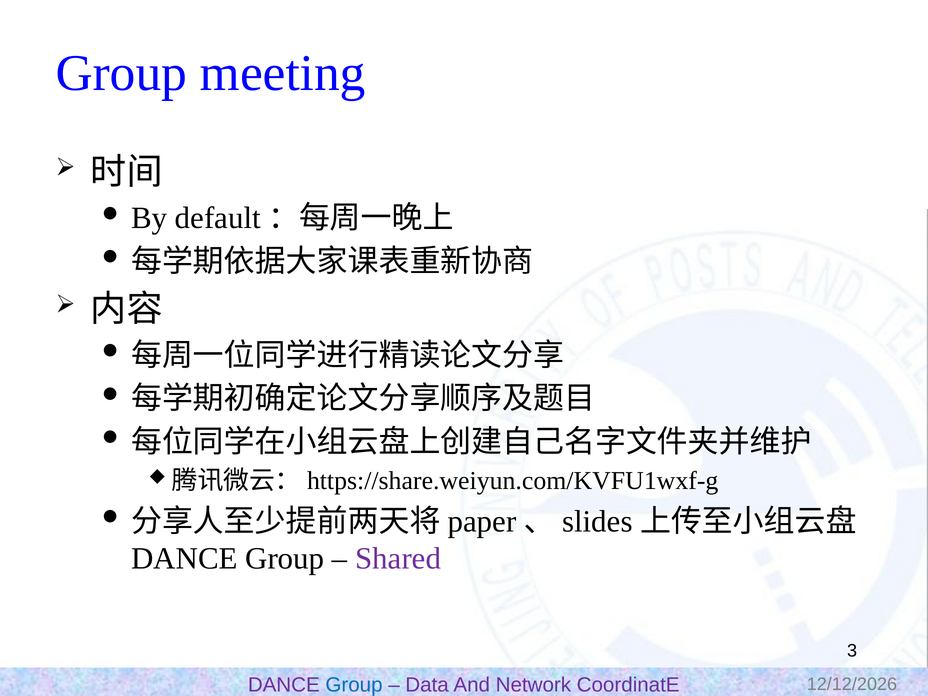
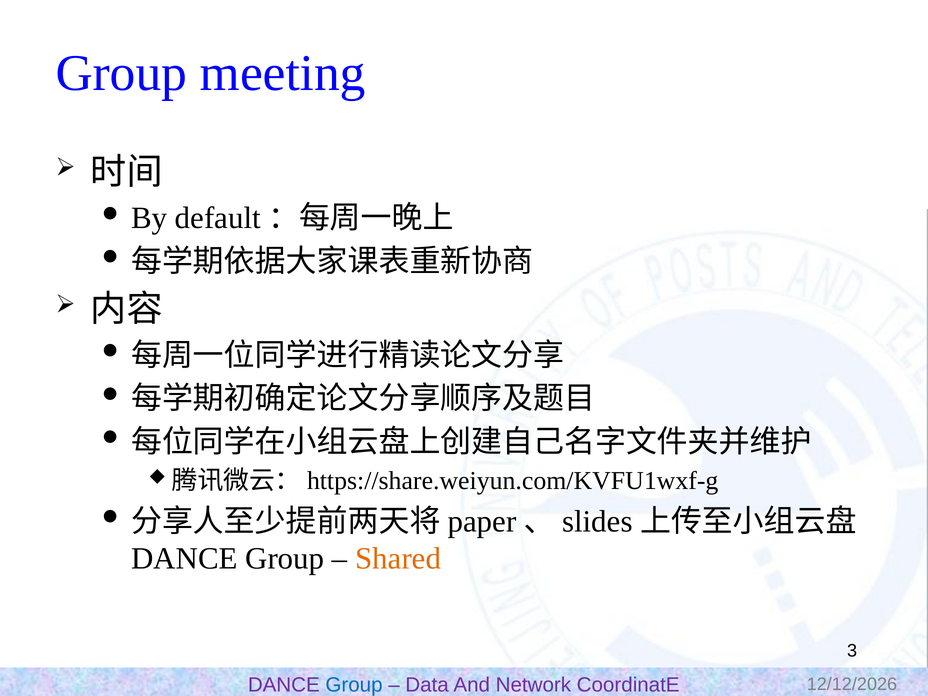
Shared colour: purple -> orange (398, 558)
